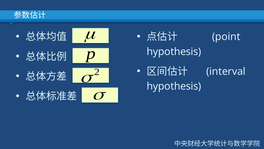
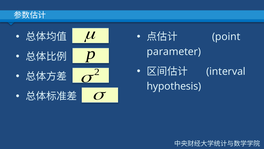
hypothesis: hypothesis -> parameter (174, 51)
